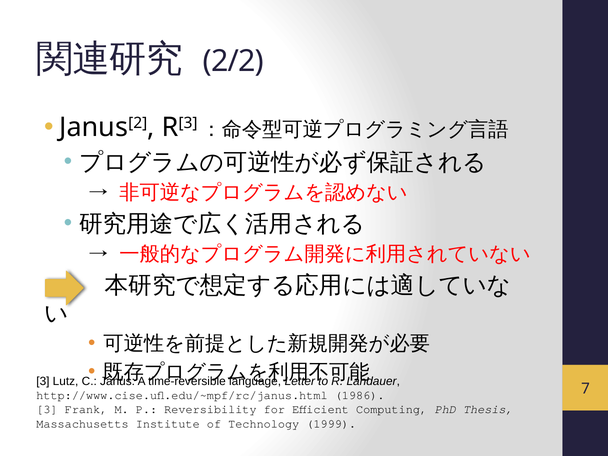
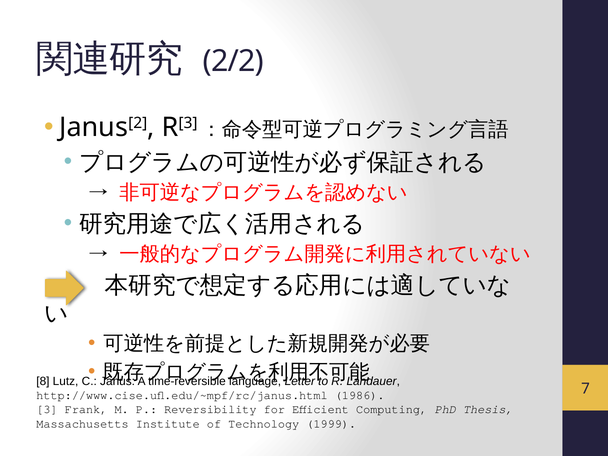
3: 3 -> 8 (43, 381)
